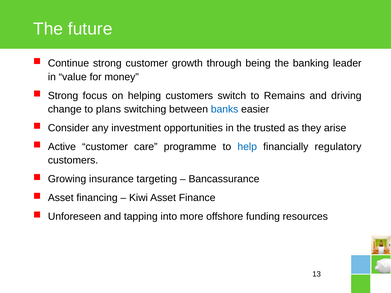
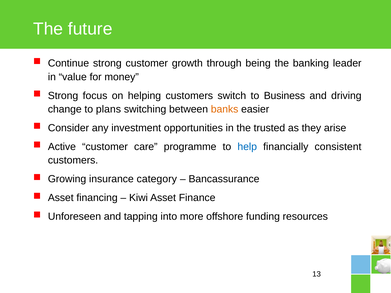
Remains: Remains -> Business (284, 96)
banks colour: blue -> orange (225, 109)
regulatory: regulatory -> consistent (338, 147)
targeting: targeting -> category (157, 179)
